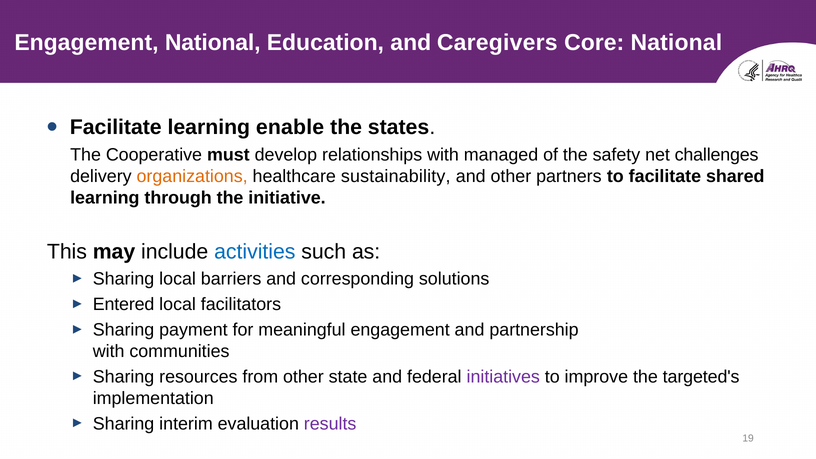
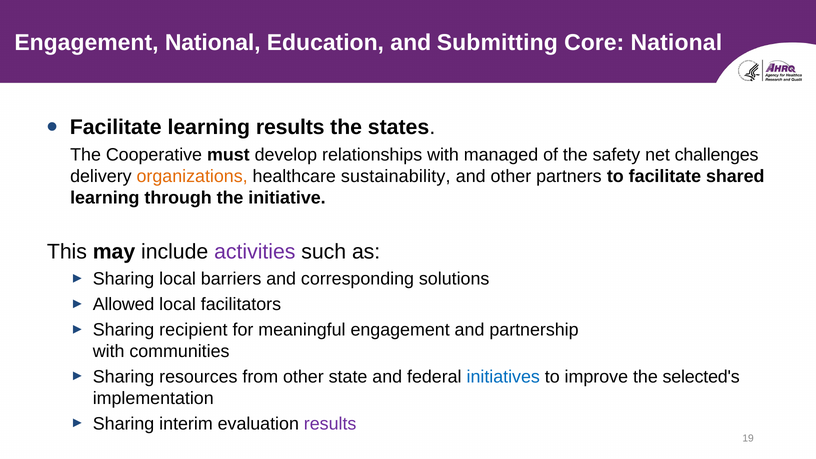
Caregivers: Caregivers -> Submitting (497, 43)
learning enable: enable -> results (290, 127)
activities colour: blue -> purple (255, 252)
Entered: Entered -> Allowed (124, 304)
payment: payment -> recipient (193, 330)
initiatives colour: purple -> blue (503, 377)
targeted's: targeted's -> selected's (701, 377)
